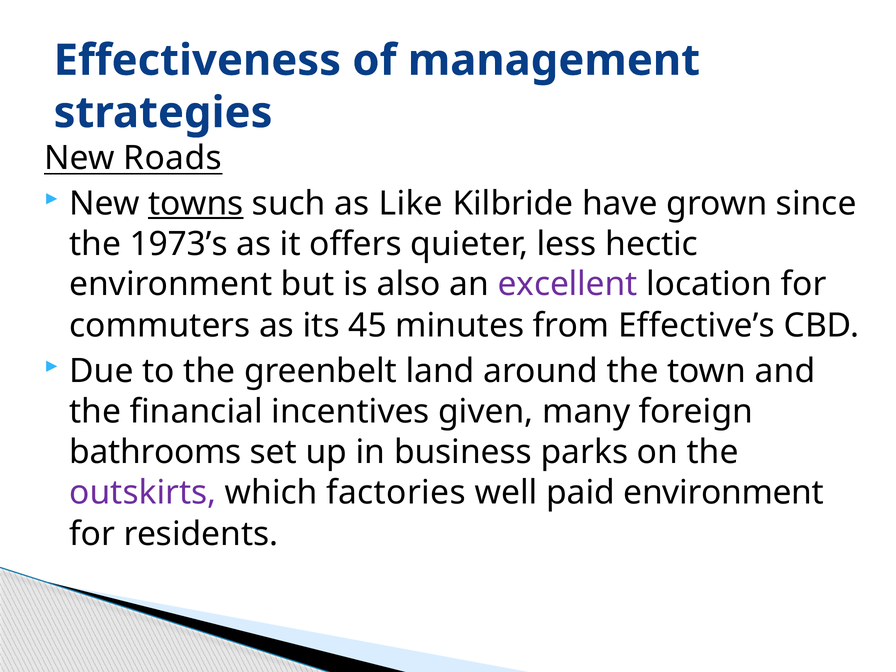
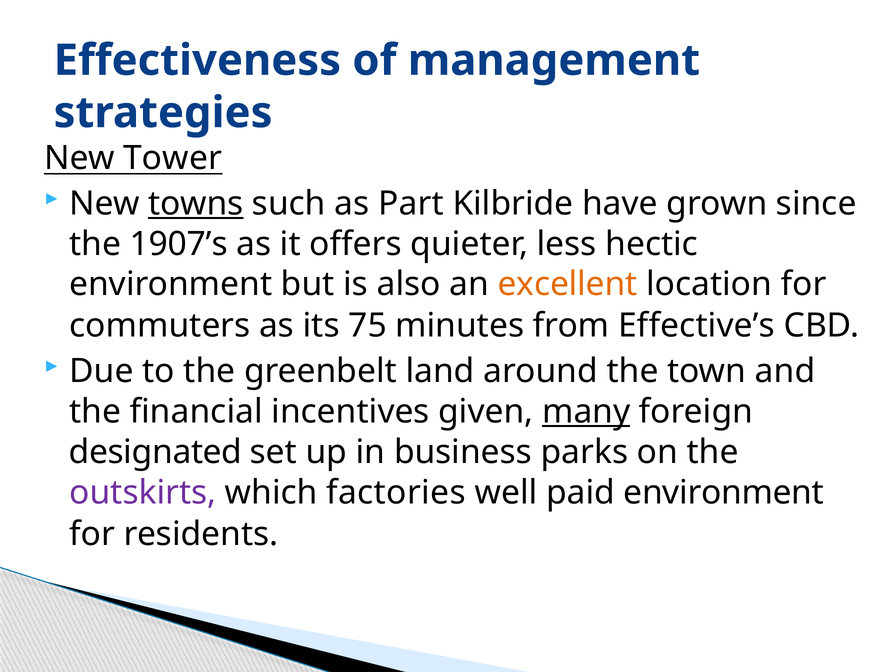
Roads: Roads -> Tower (173, 158)
Like: Like -> Part (411, 204)
1973’s: 1973’s -> 1907’s (179, 244)
excellent colour: purple -> orange (568, 284)
45: 45 -> 75 (368, 326)
many underline: none -> present (586, 412)
bathrooms: bathrooms -> designated (155, 452)
